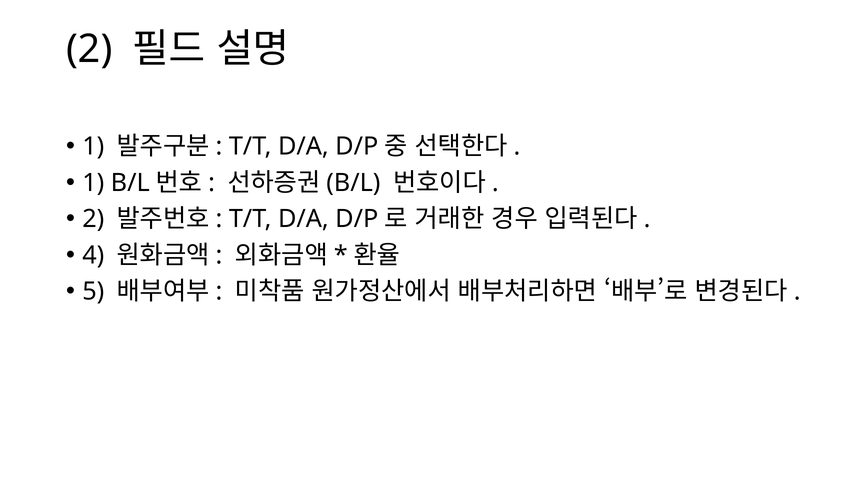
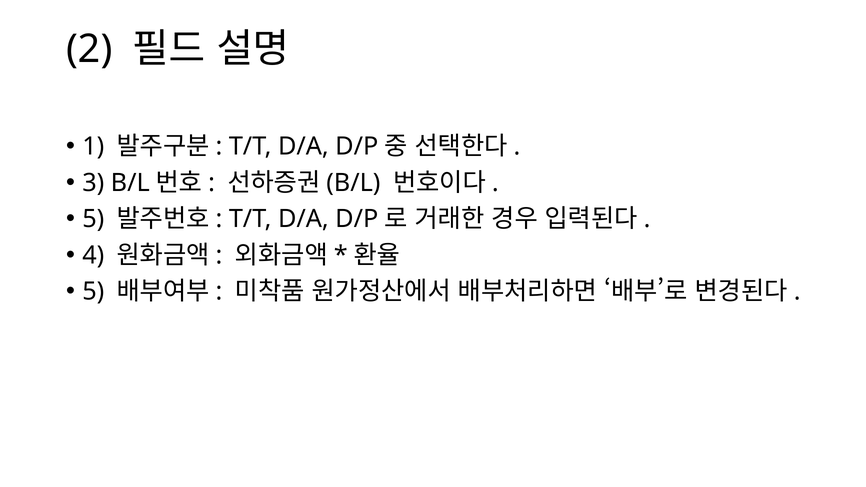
1: 1 -> 3 (93, 183)
2: 2 -> 5 (93, 219)
